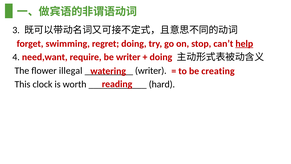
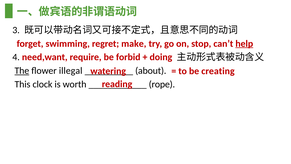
regret doing: doing -> make (134, 44)
be writer: writer -> forbid (128, 57)
The underline: none -> present (22, 71)
writer: writer -> about (151, 71)
hard: hard -> rope (162, 84)
